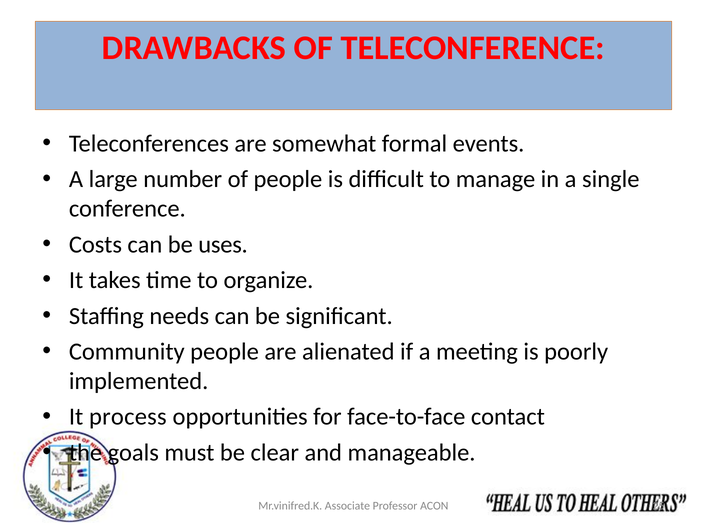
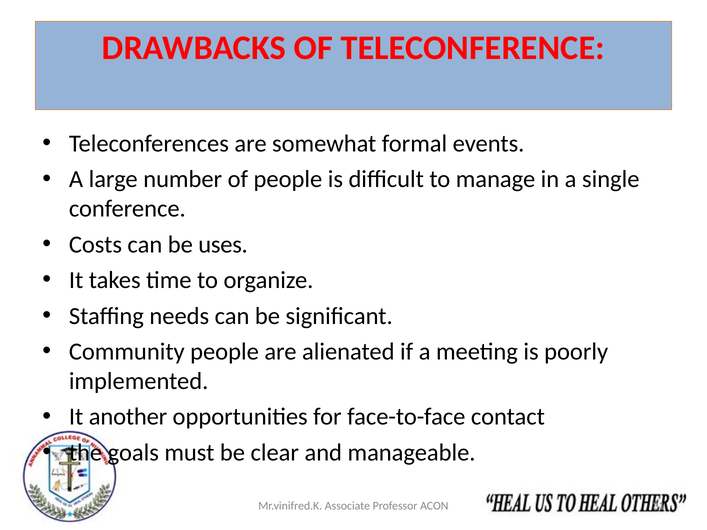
process: process -> another (128, 417)
25: 25 -> 31 (659, 506)
